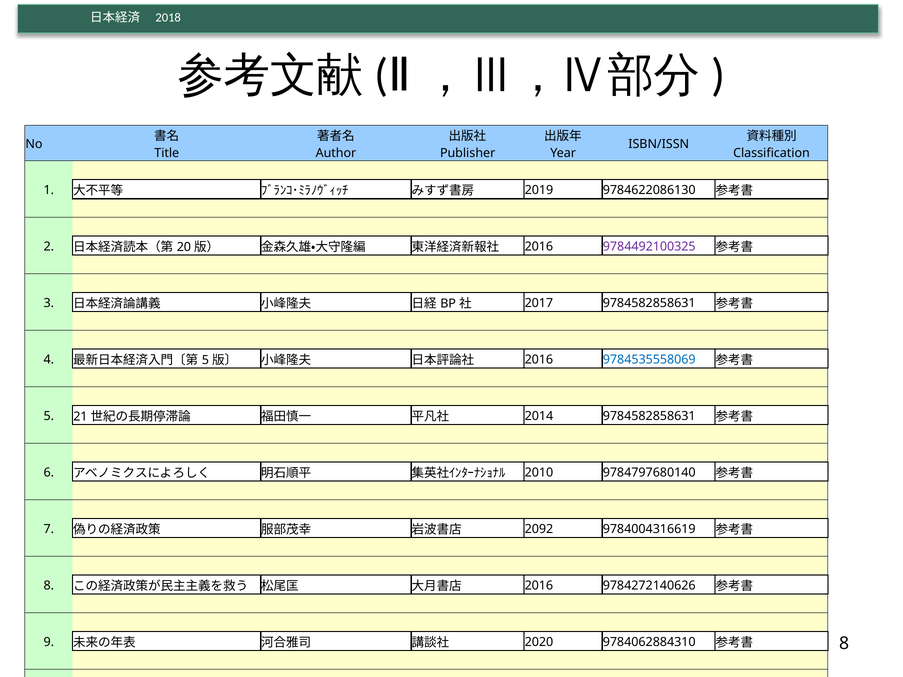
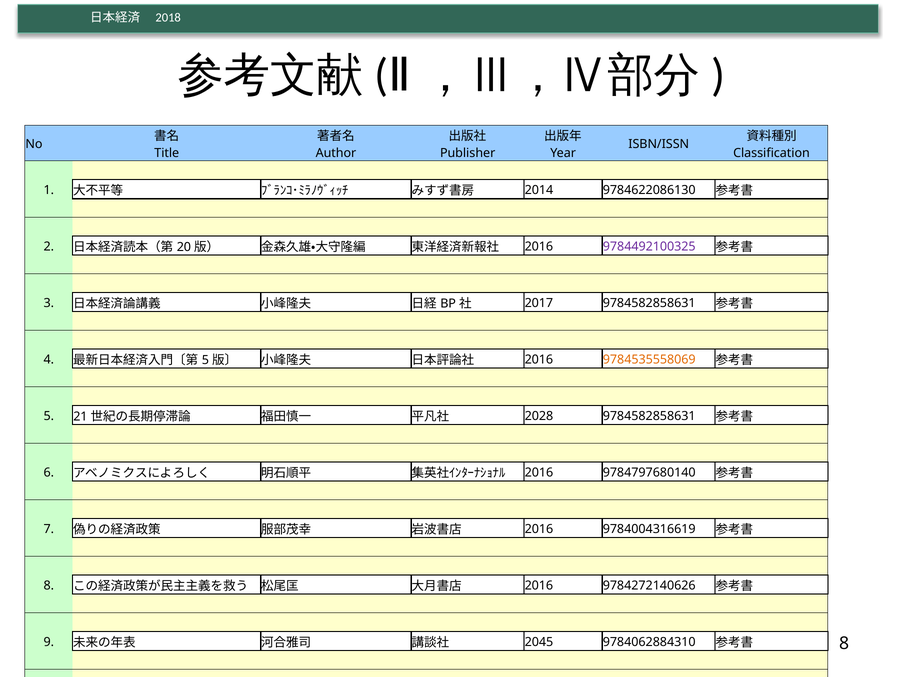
2019: 2019 -> 2014 (539, 190)
9784535558069 colour: blue -> orange (649, 360)
2014: 2014 -> 2028 (539, 416)
2010: 2010 -> 2016 (539, 473)
2092: 2092 -> 2016 (539, 529)
2020: 2020 -> 2045 (539, 642)
